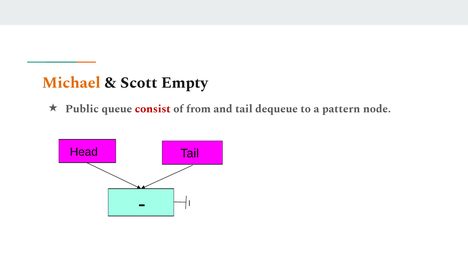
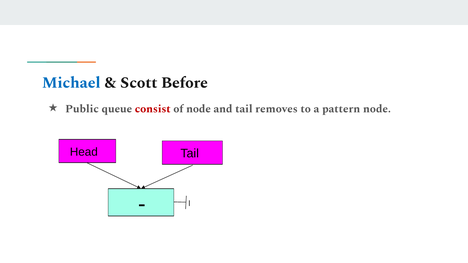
Michael colour: orange -> blue (71, 83)
Empty: Empty -> Before (185, 83)
of from: from -> node (199, 109)
dequeue: dequeue -> removes (277, 109)
